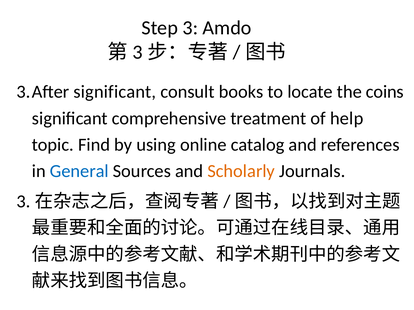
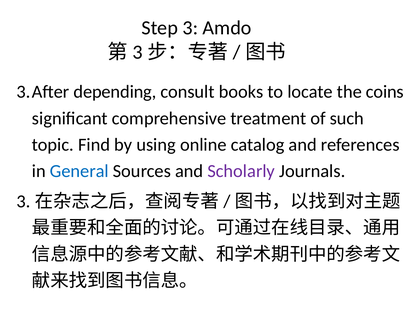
significant: significant -> depending (115, 92)
help: help -> such (347, 118)
Scholarly colour: orange -> purple (241, 172)
